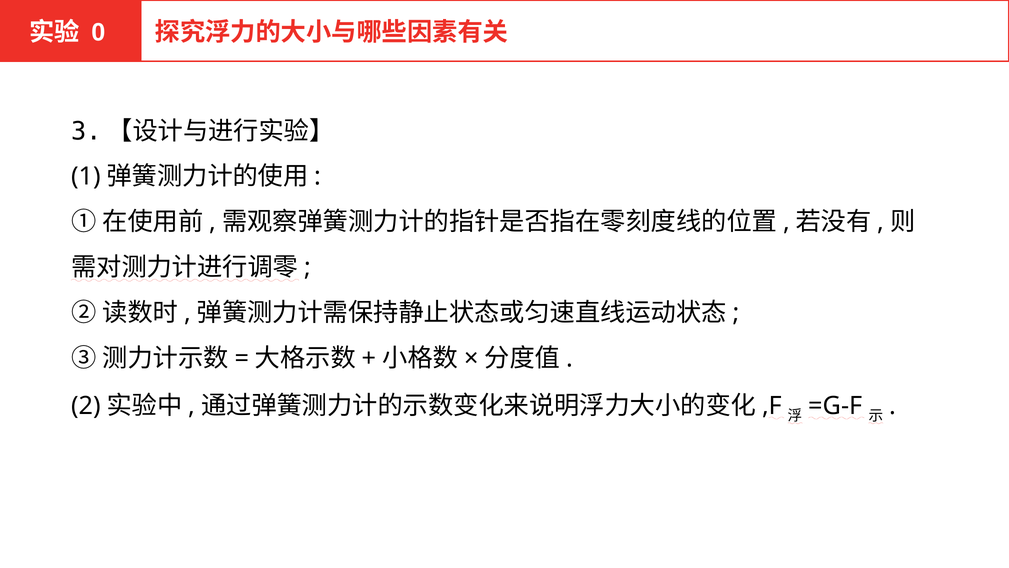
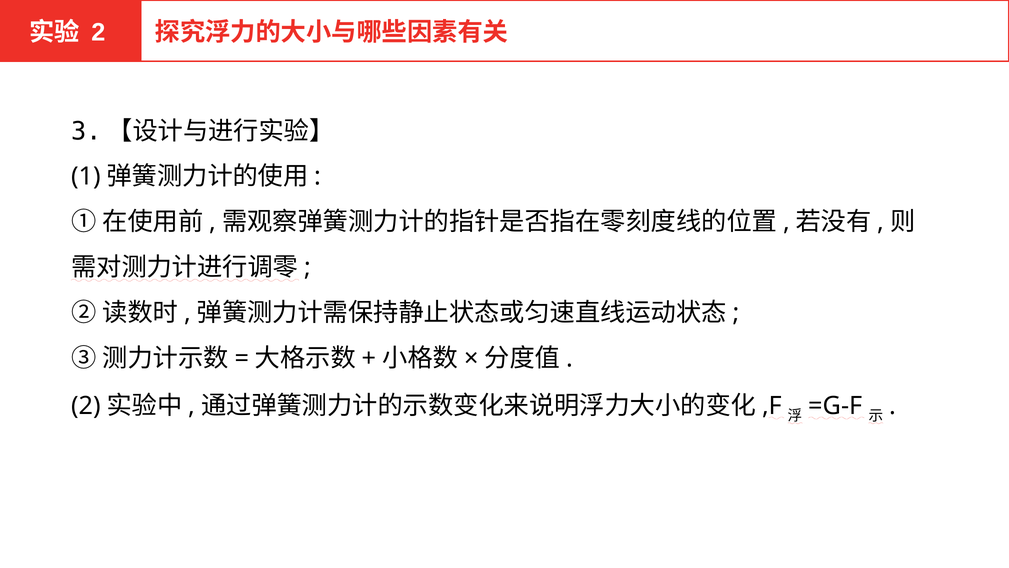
0: 0 -> 2 (98, 32)
